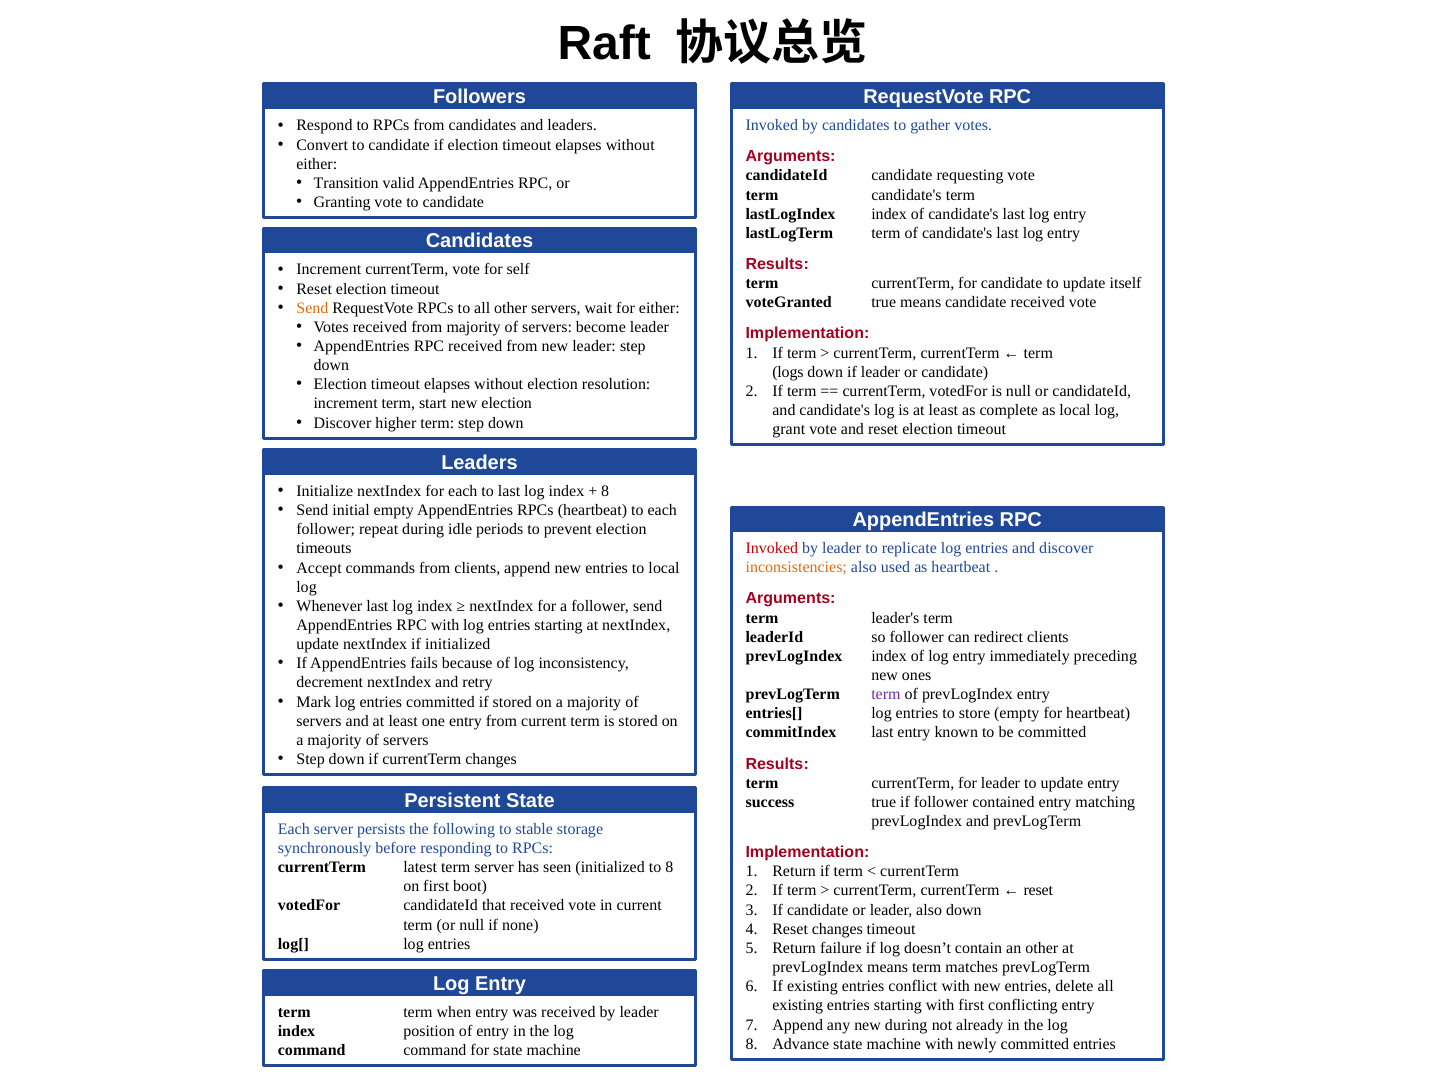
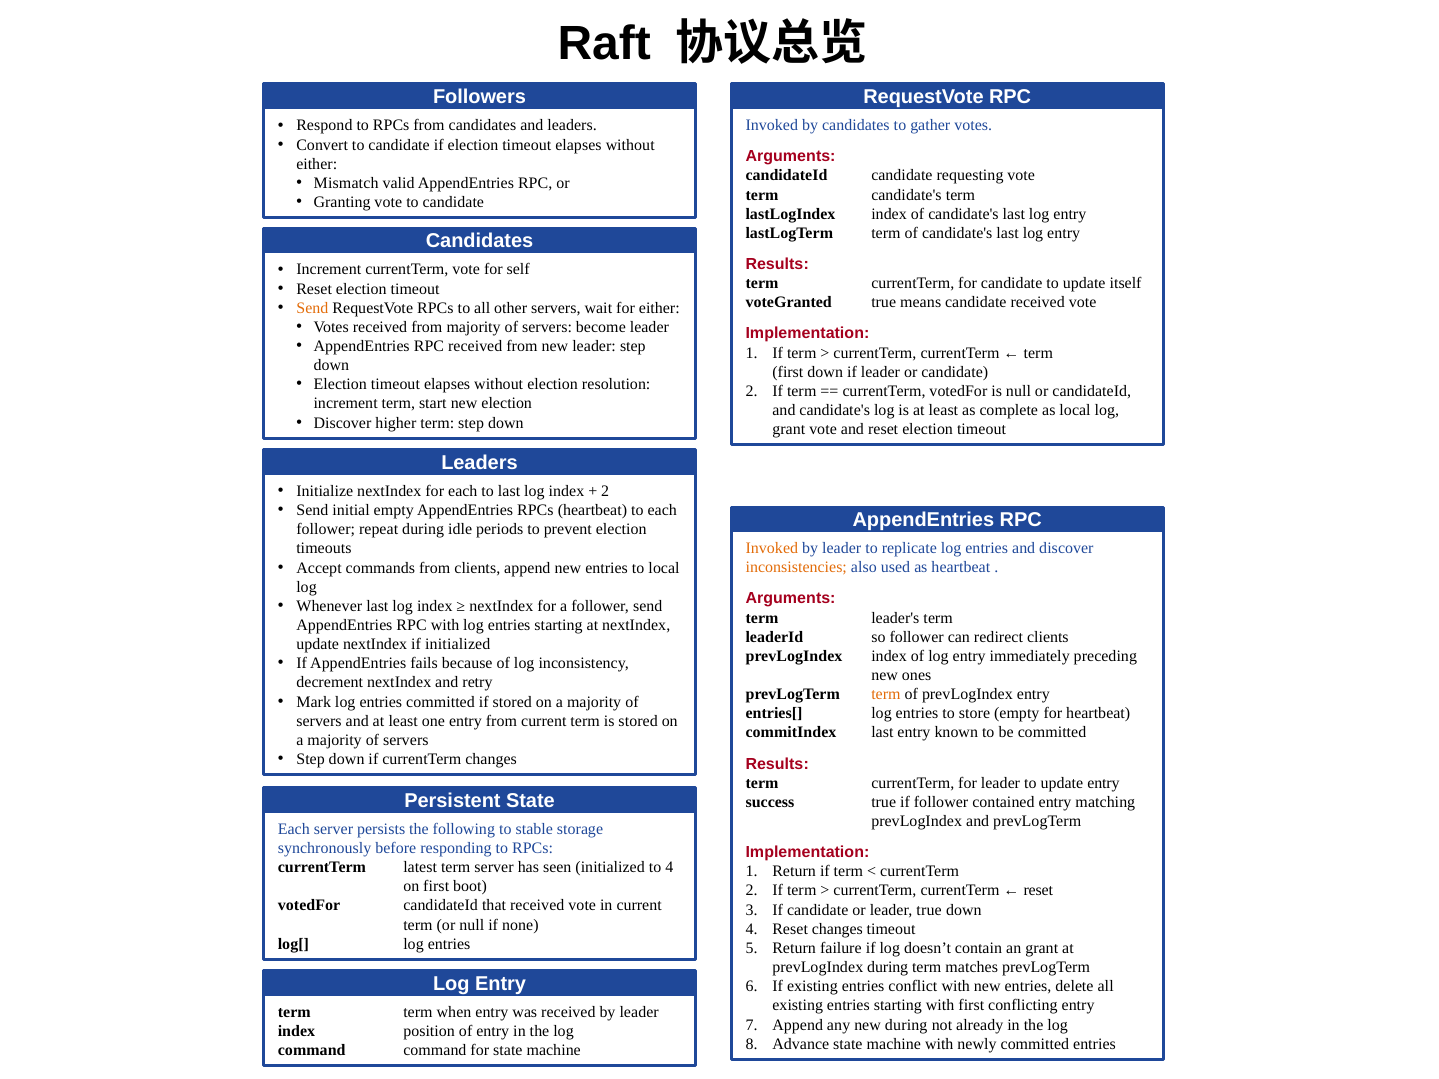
Transition: Transition -> Mismatch (346, 183)
logs: logs -> first (788, 372)
8: 8 -> 2 (605, 491)
Invoked colour: red -> orange (772, 549)
term colour: purple -> orange (886, 695)
to 8: 8 -> 4 (669, 868)
leader also: also -> true (929, 910)
an other: other -> grant (1042, 948)
prevLogIndex means: means -> during (888, 968)
